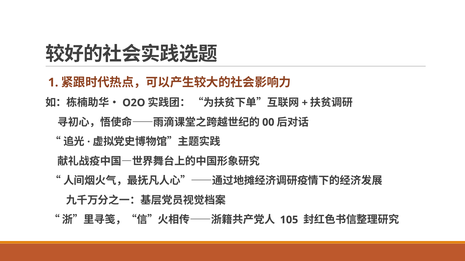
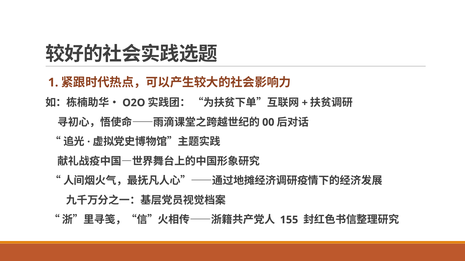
105: 105 -> 155 (289, 220)
